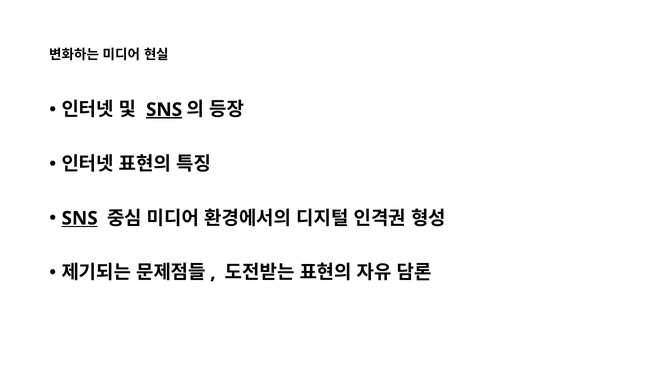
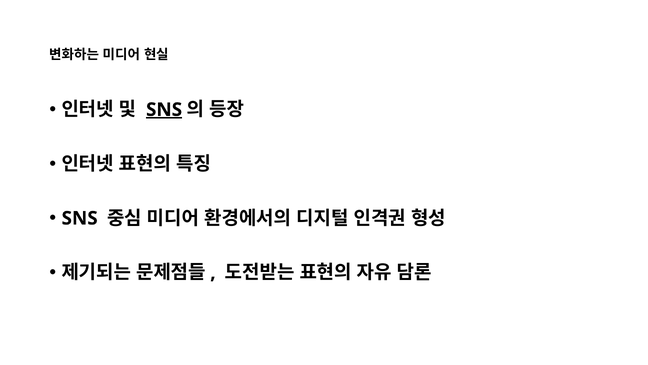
SNS underline: present -> none (80, 218)
